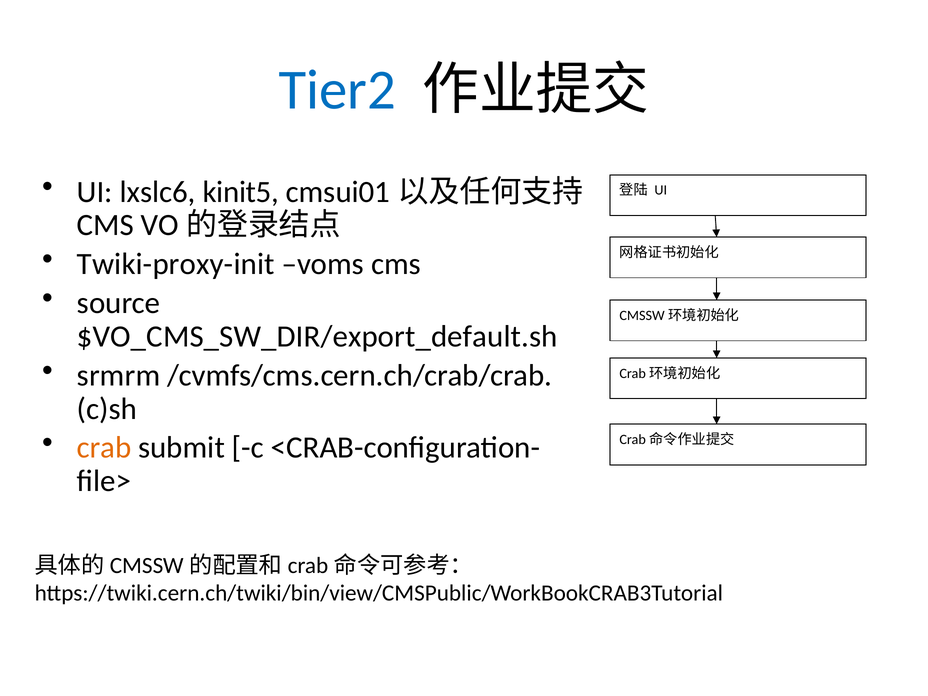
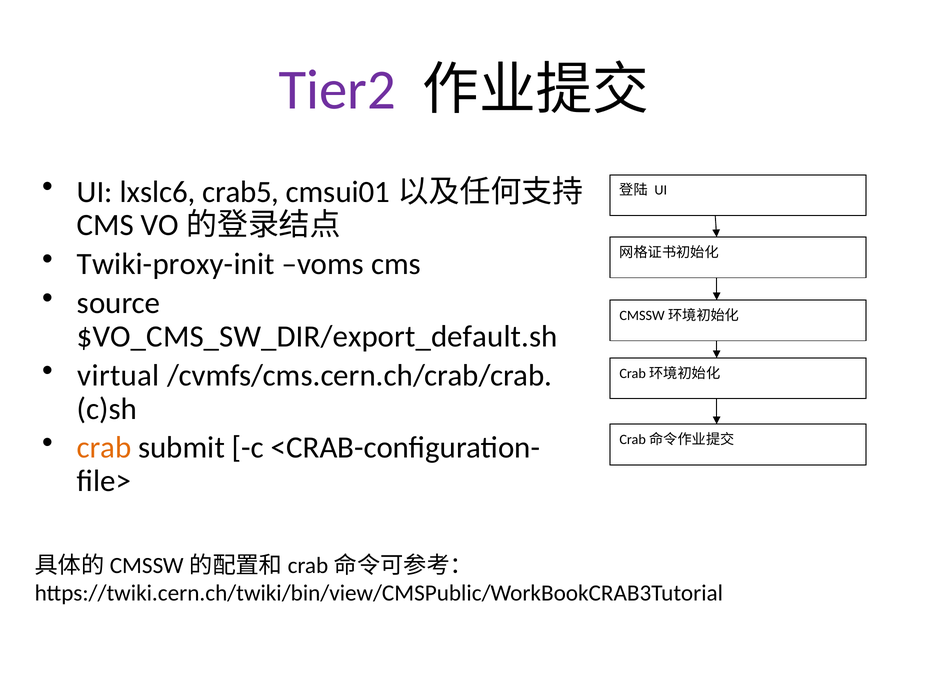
Tier2 colour: blue -> purple (337, 90)
kinit5: kinit5 -> crab5 (241, 192)
srmrm: srmrm -> virtual (119, 375)
